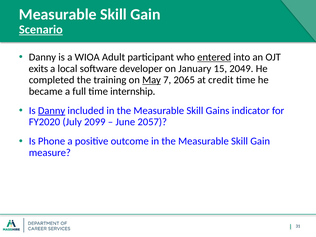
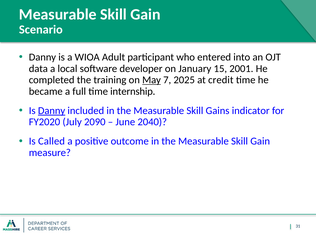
Scenario underline: present -> none (41, 30)
entered underline: present -> none (214, 57)
exits: exits -> data (38, 69)
2049: 2049 -> 2001 (241, 69)
2065: 2065 -> 2025 (184, 80)
2099: 2099 -> 2090 (95, 122)
2057: 2057 -> 2040 (152, 122)
Phone: Phone -> Called (51, 141)
